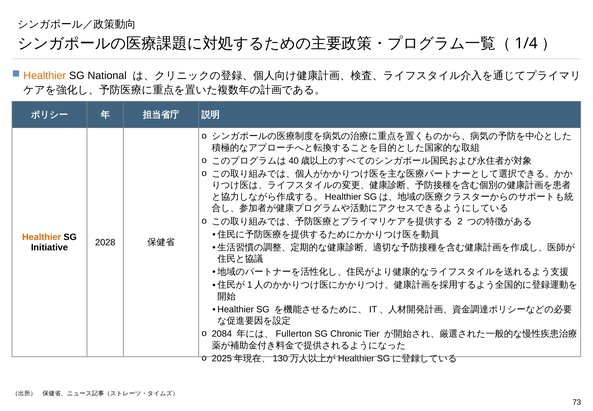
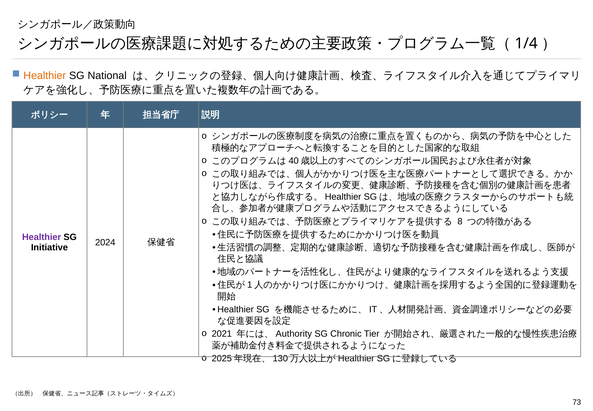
2: 2 -> 8 (460, 221)
Healthier colour: orange -> purple (42, 237)
2028: 2028 -> 2024 (105, 242)
2084: 2084 -> 2021 (222, 333)
Fullerton: Fullerton -> Authority (294, 333)
